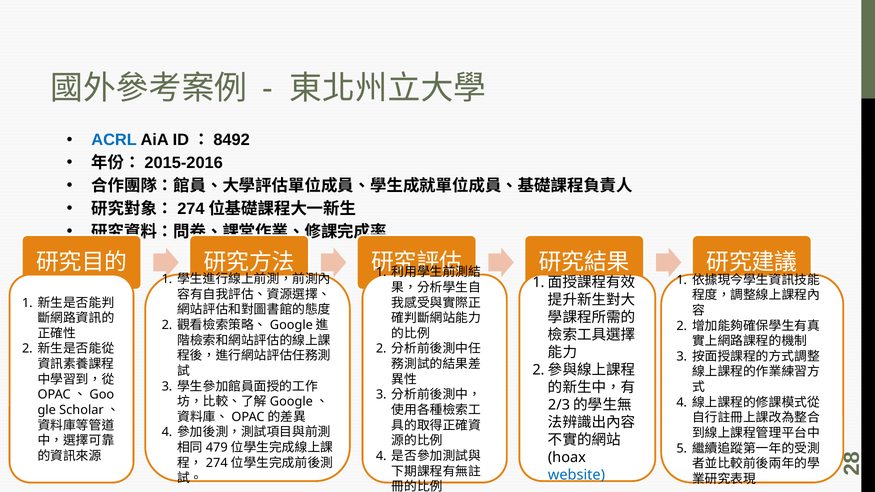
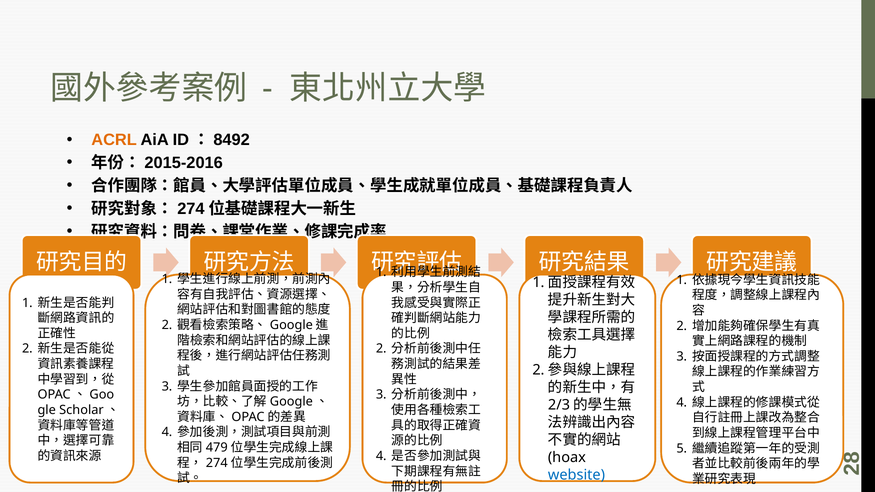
ACRL colour: blue -> orange (114, 140)
